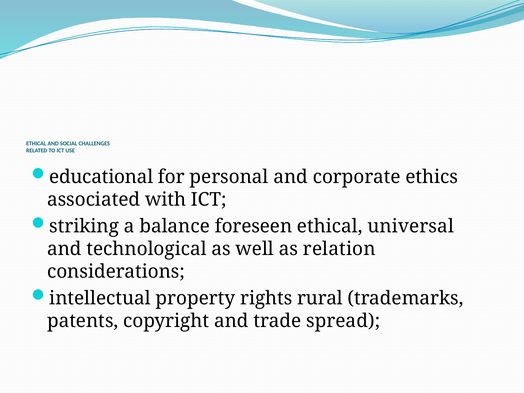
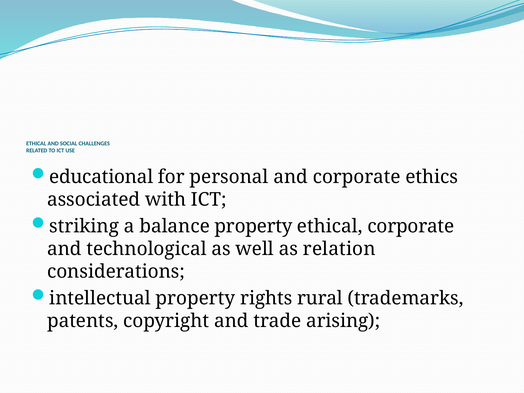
balance foreseen: foreseen -> property (254, 226)
ethical universal: universal -> corporate (411, 226)
spread: spread -> arising (343, 321)
